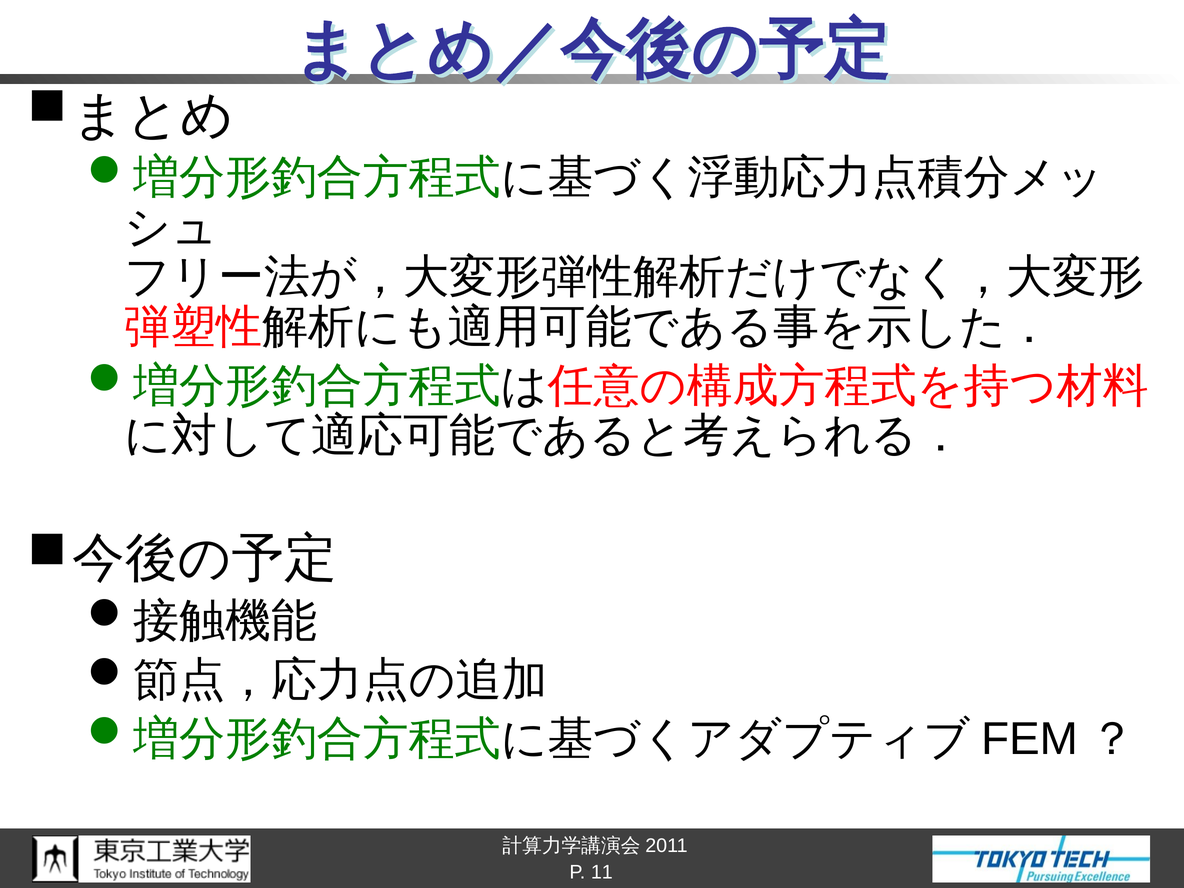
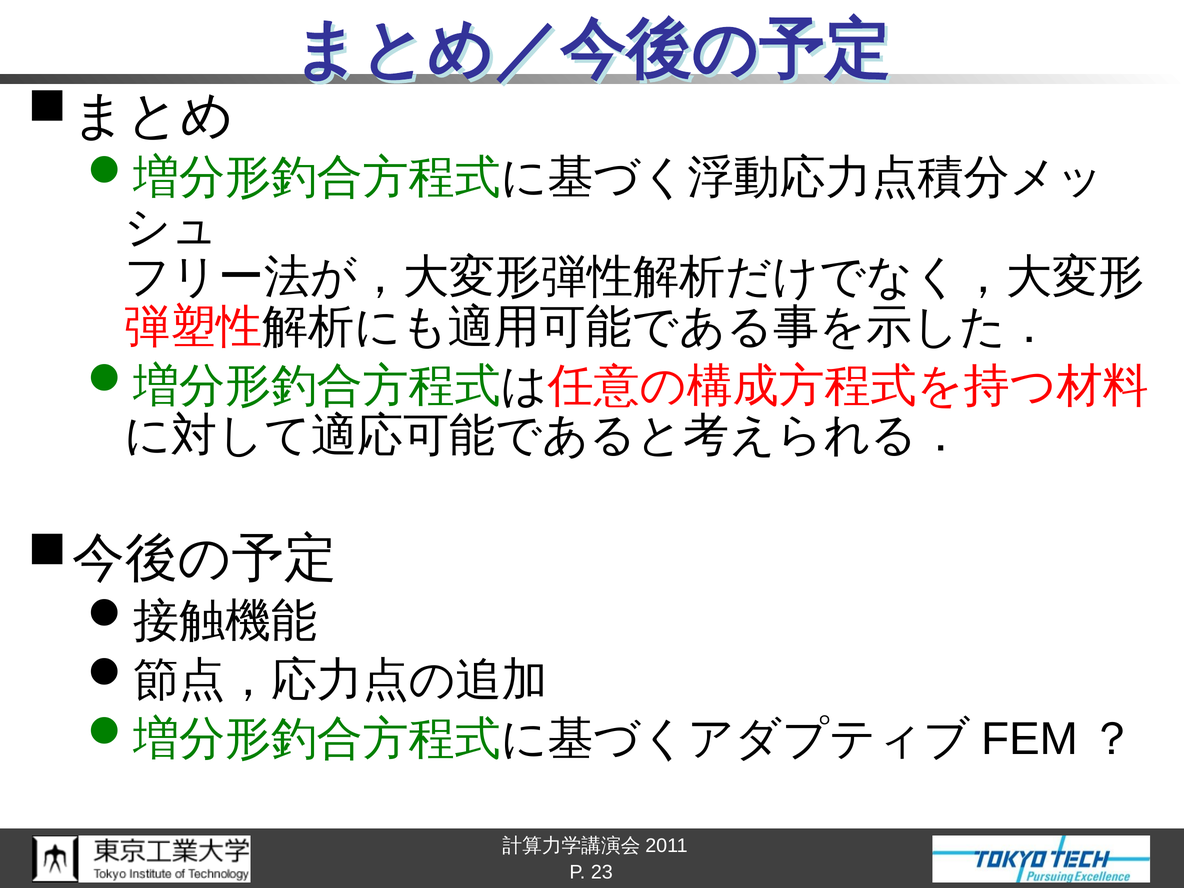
11: 11 -> 23 (602, 872)
